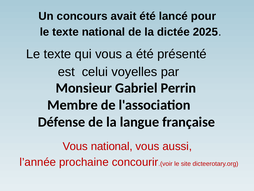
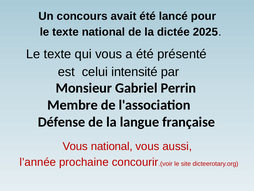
voyelles: voyelles -> intensité (134, 72)
